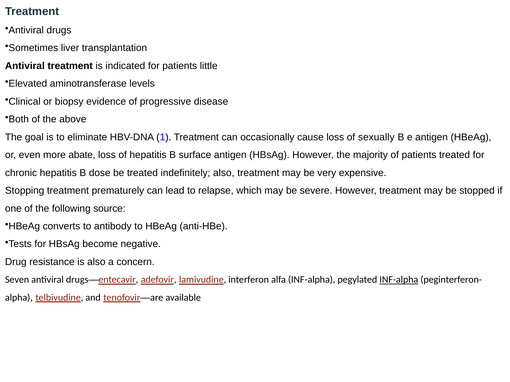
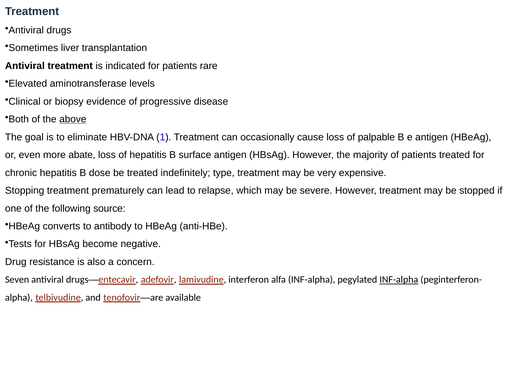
little: little -> rare (209, 66)
above underline: none -> present (73, 119)
sexually: sexually -> palpable (376, 137)
indefinitely also: also -> type (224, 173)
